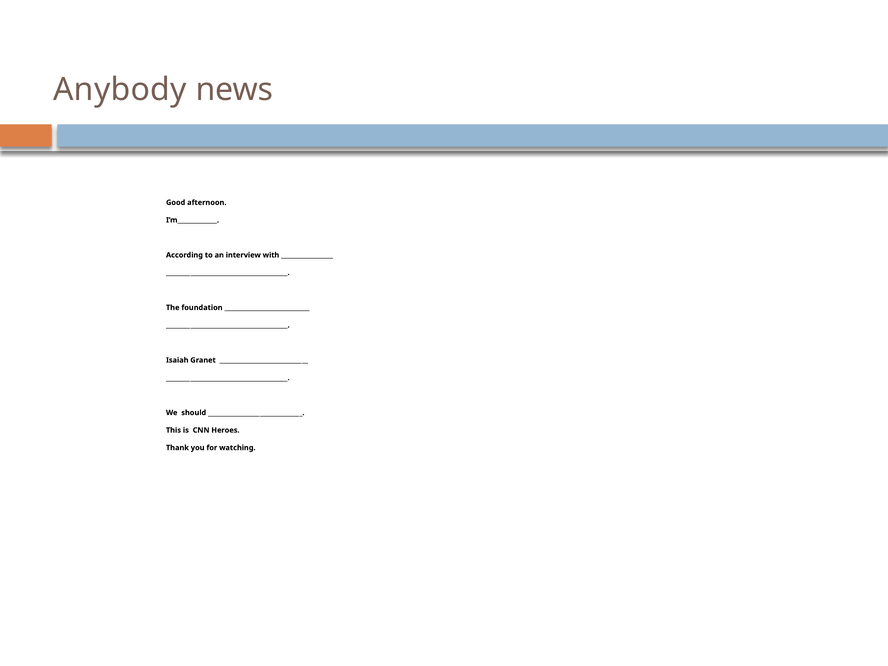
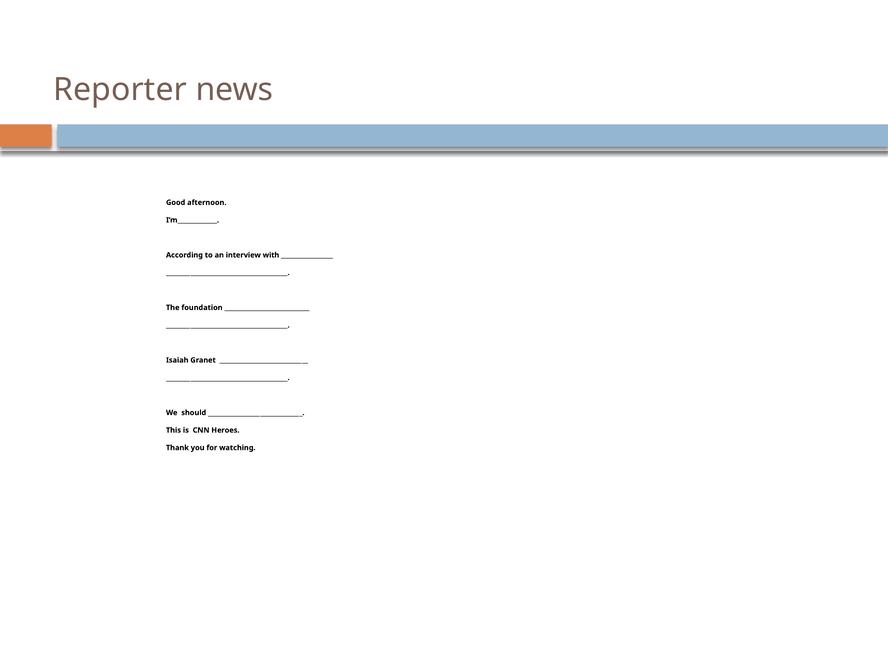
Anybody: Anybody -> Reporter (120, 90)
